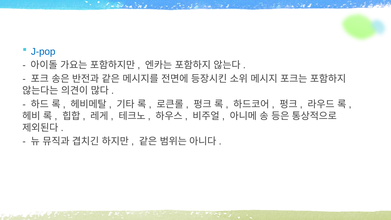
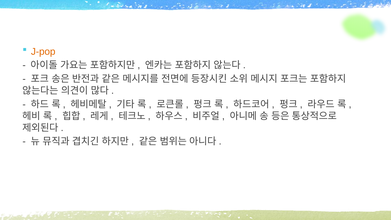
J-pop colour: blue -> orange (43, 52)
